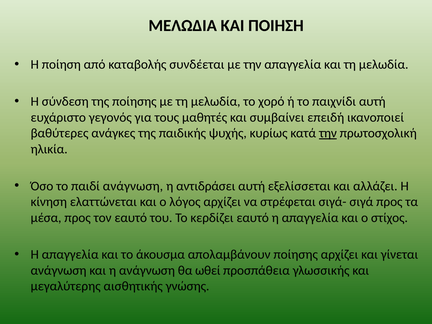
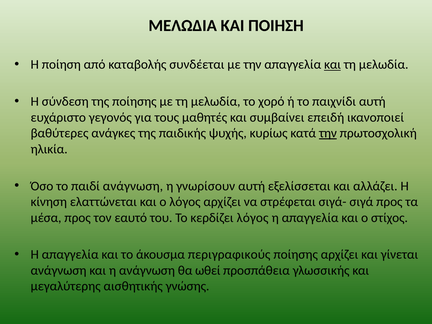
και underline: none -> present (333, 65)
αντιδράσει: αντιδράσει -> γνωρίσουν (206, 186)
κερδίζει εαυτό: εαυτό -> λόγος (253, 218)
απολαμβάνουν: απολαμβάνουν -> περιγραφικούς (229, 255)
